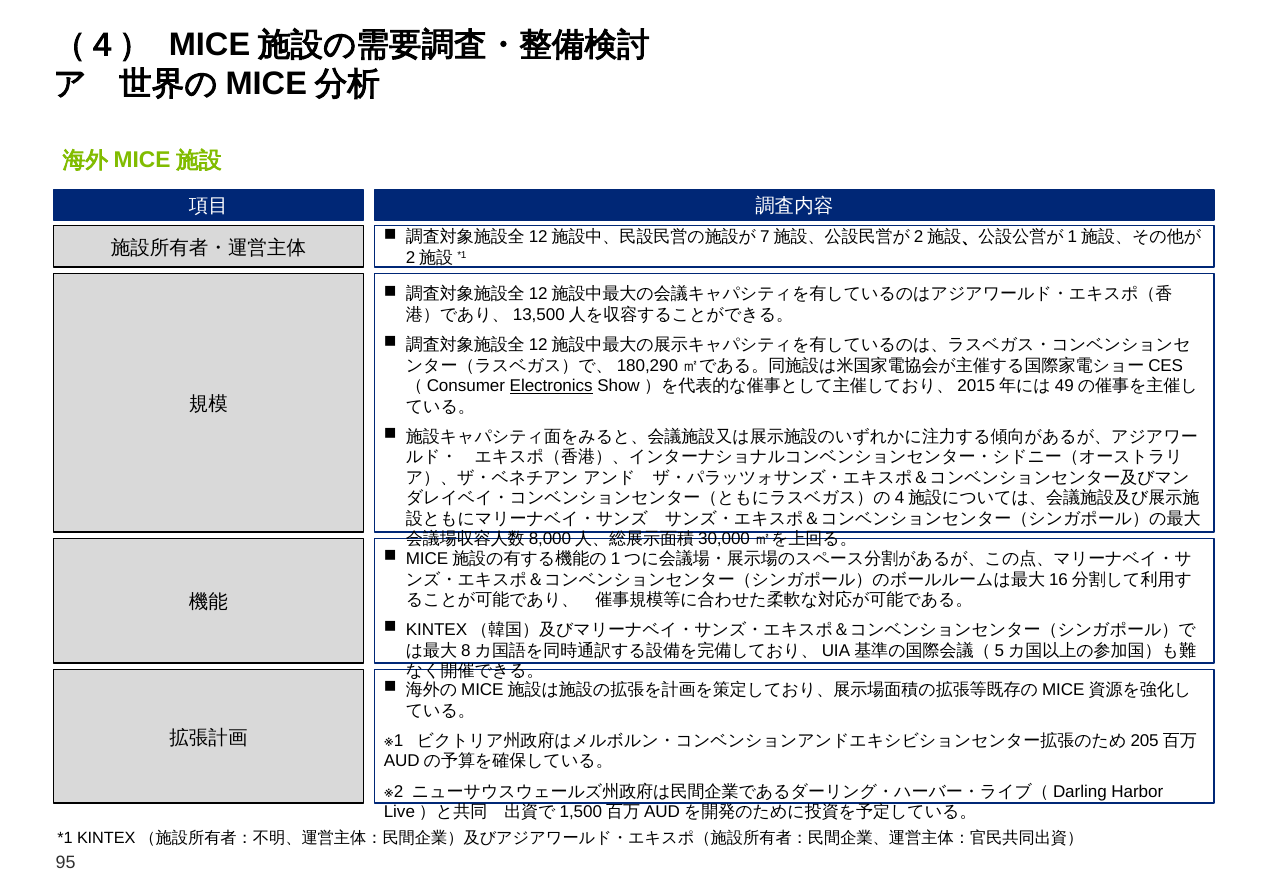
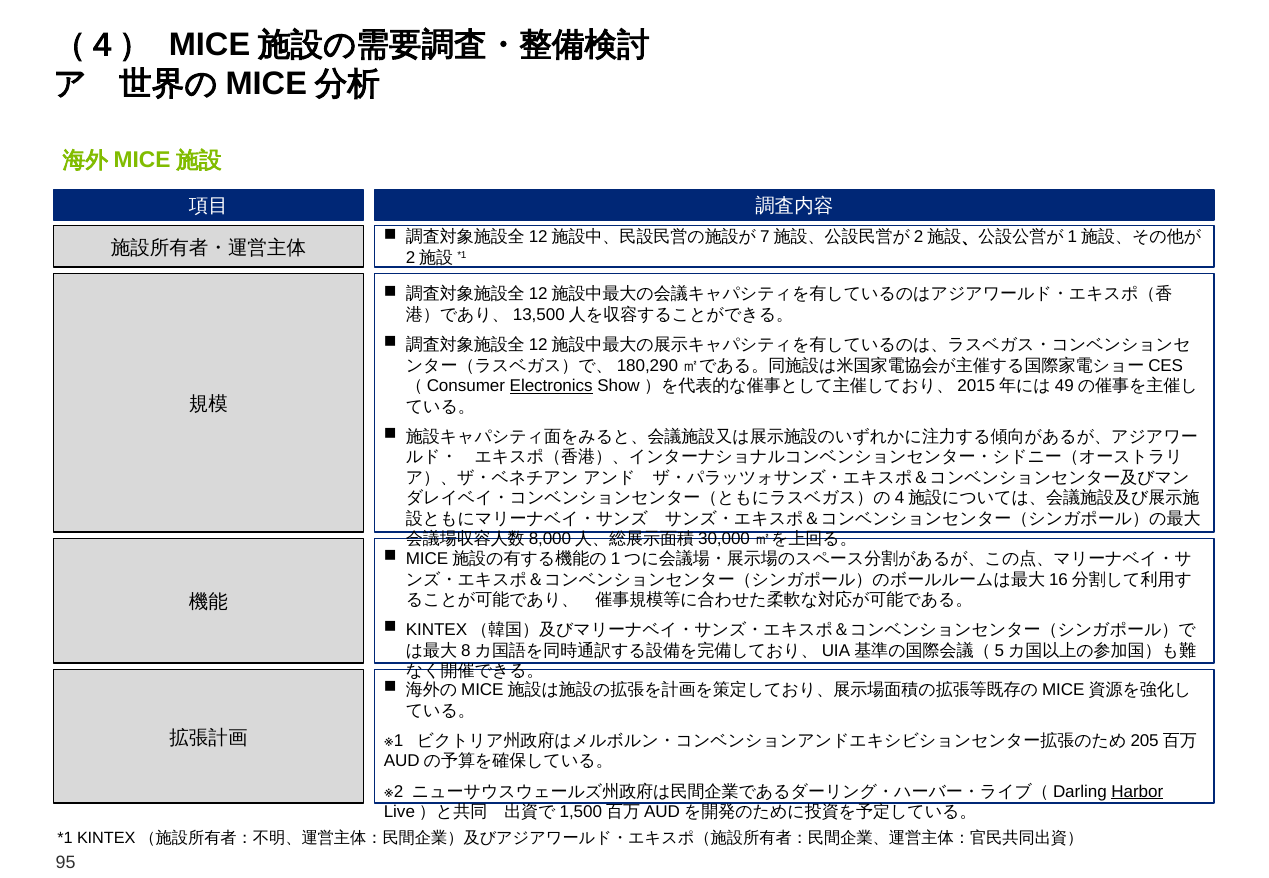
Harbor underline: none -> present (1137, 792)
